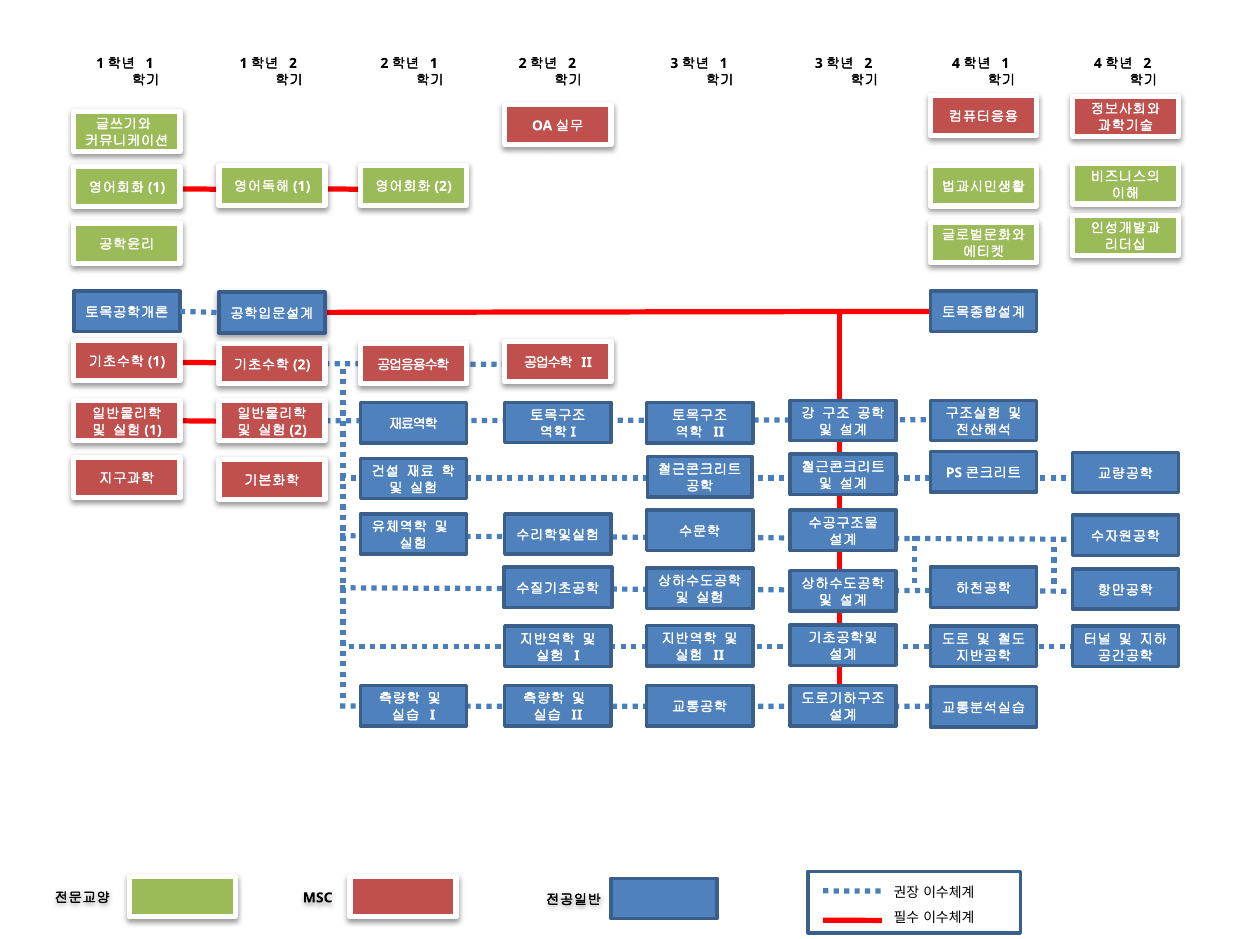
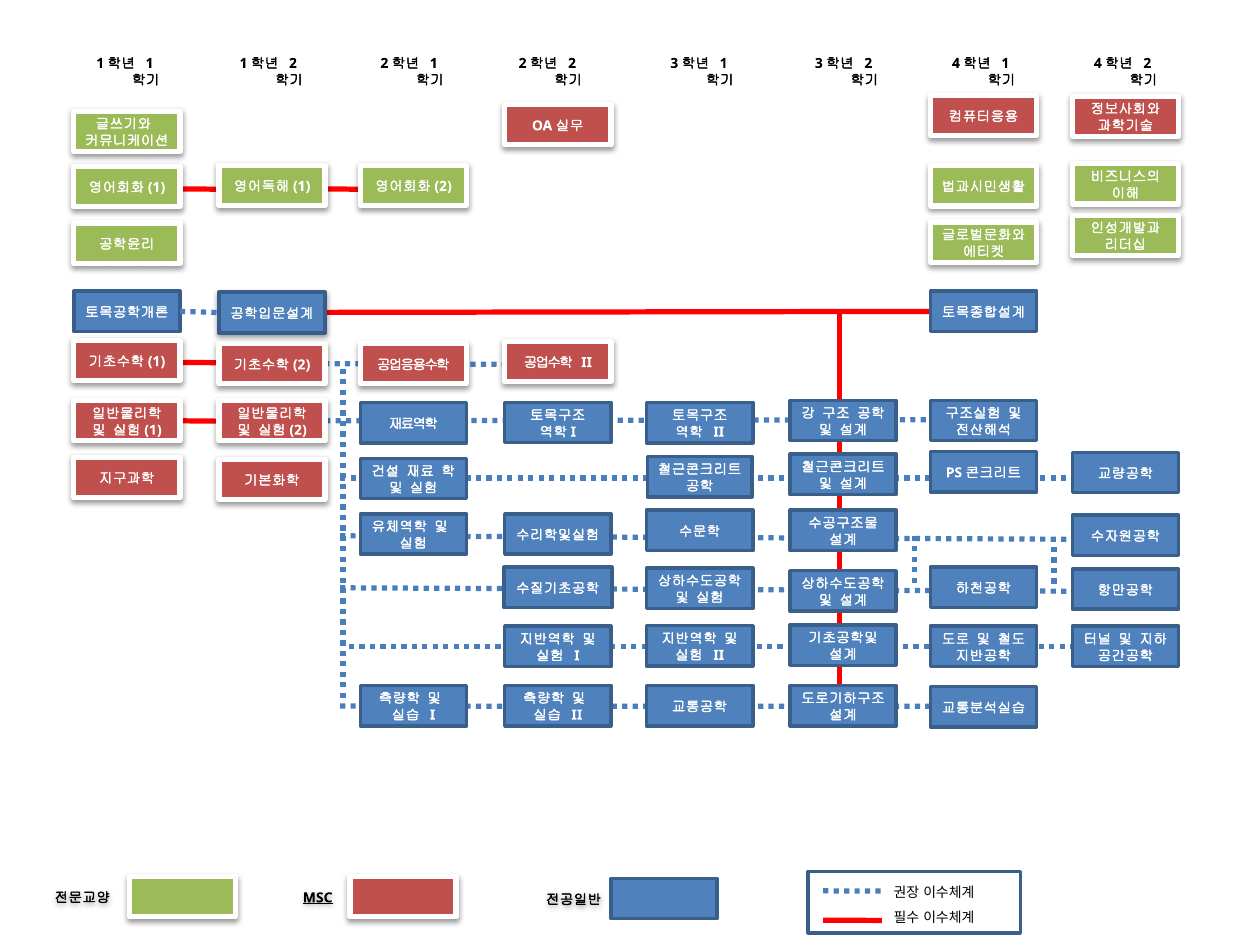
MSC underline: none -> present (318, 898)
